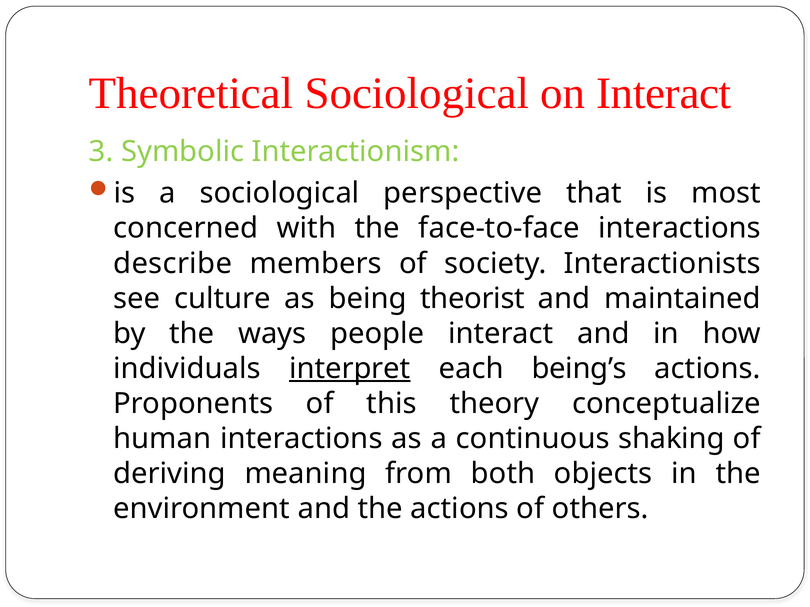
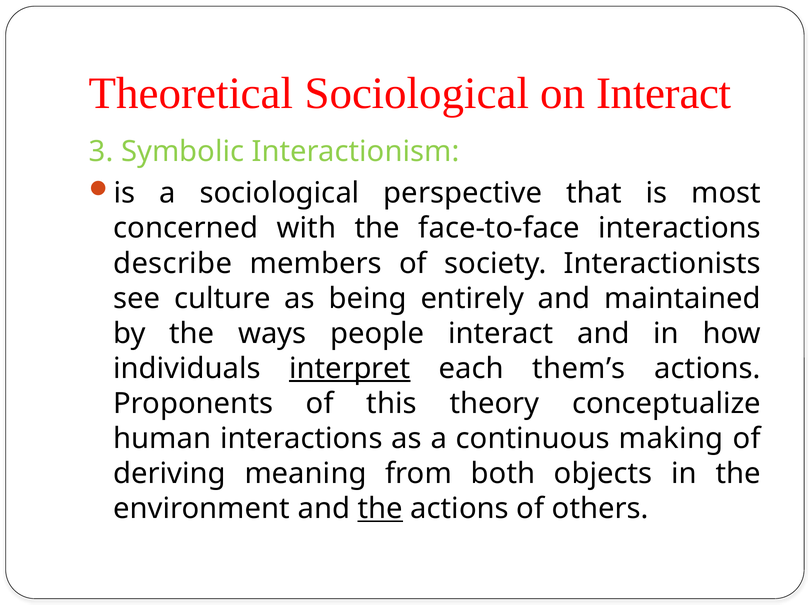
theorist: theorist -> entirely (472, 299)
being’s: being’s -> them’s (579, 369)
shaking: shaking -> making (671, 439)
the underline: none -> present (380, 509)
